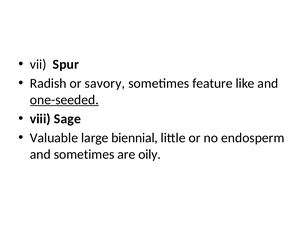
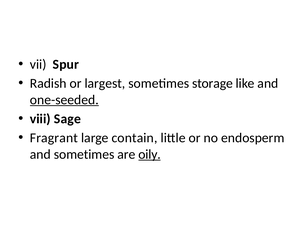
savory: savory -> largest (105, 84)
feature: feature -> storage (212, 84)
Valuable: Valuable -> Fragrant (54, 138)
biennial: biennial -> contain (135, 138)
oily underline: none -> present (150, 154)
